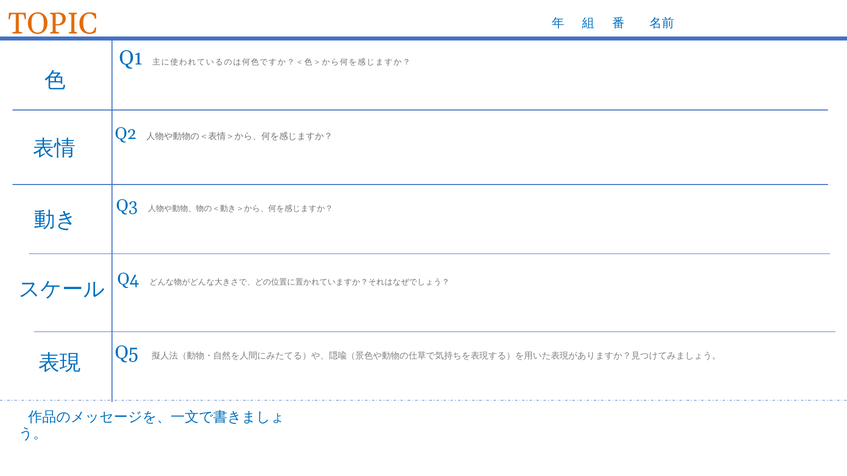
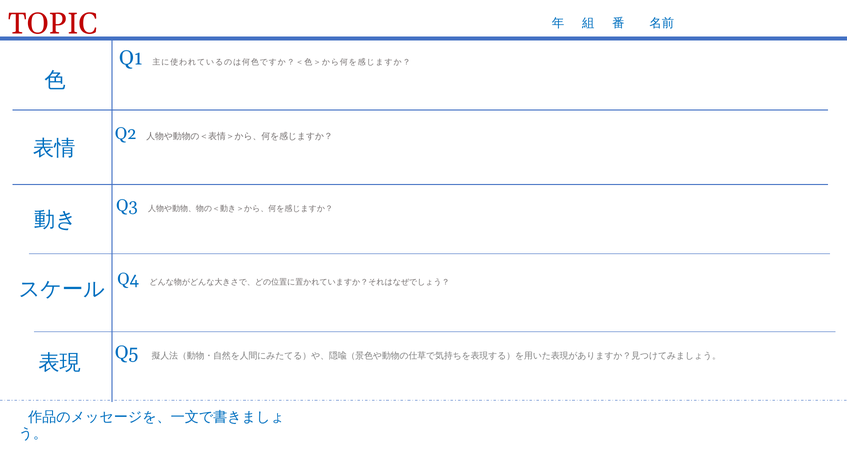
TOPIC colour: orange -> red (53, 24)
